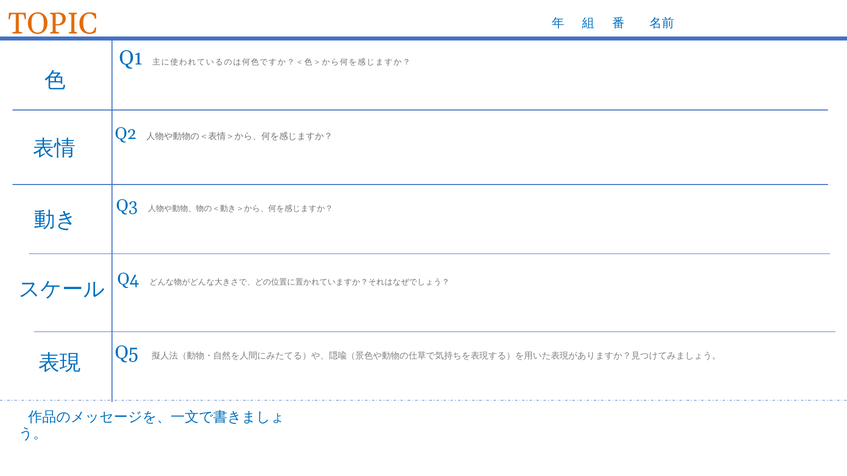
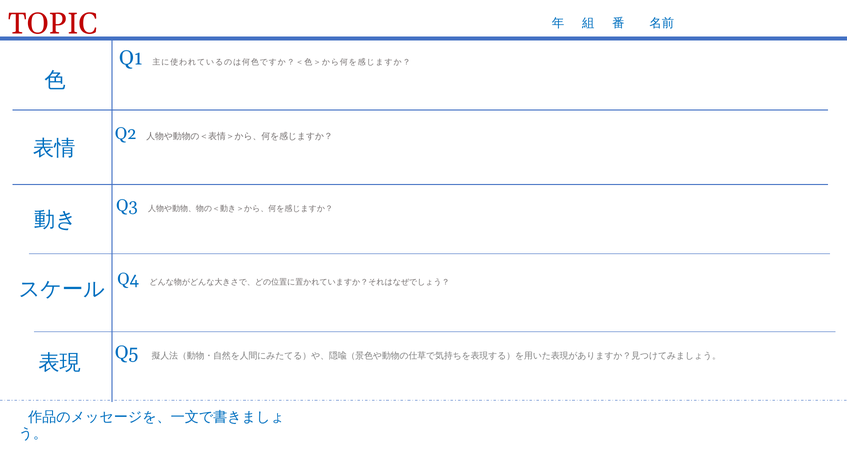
TOPIC colour: orange -> red (53, 24)
